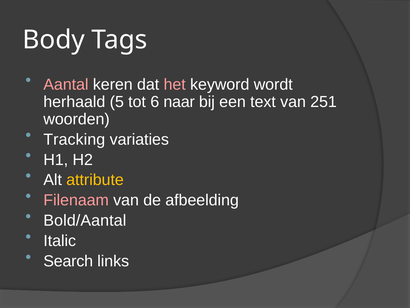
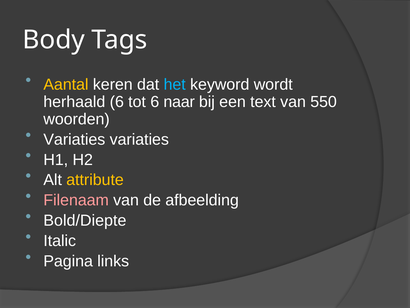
Aantal colour: pink -> yellow (66, 84)
het colour: pink -> light blue (175, 84)
herhaald 5: 5 -> 6 (117, 102)
251: 251 -> 550 (324, 102)
Tracking: Tracking -> Variaties (74, 139)
Bold/Aantal: Bold/Aantal -> Bold/Diepte (85, 220)
Search: Search -> Pagina (68, 261)
